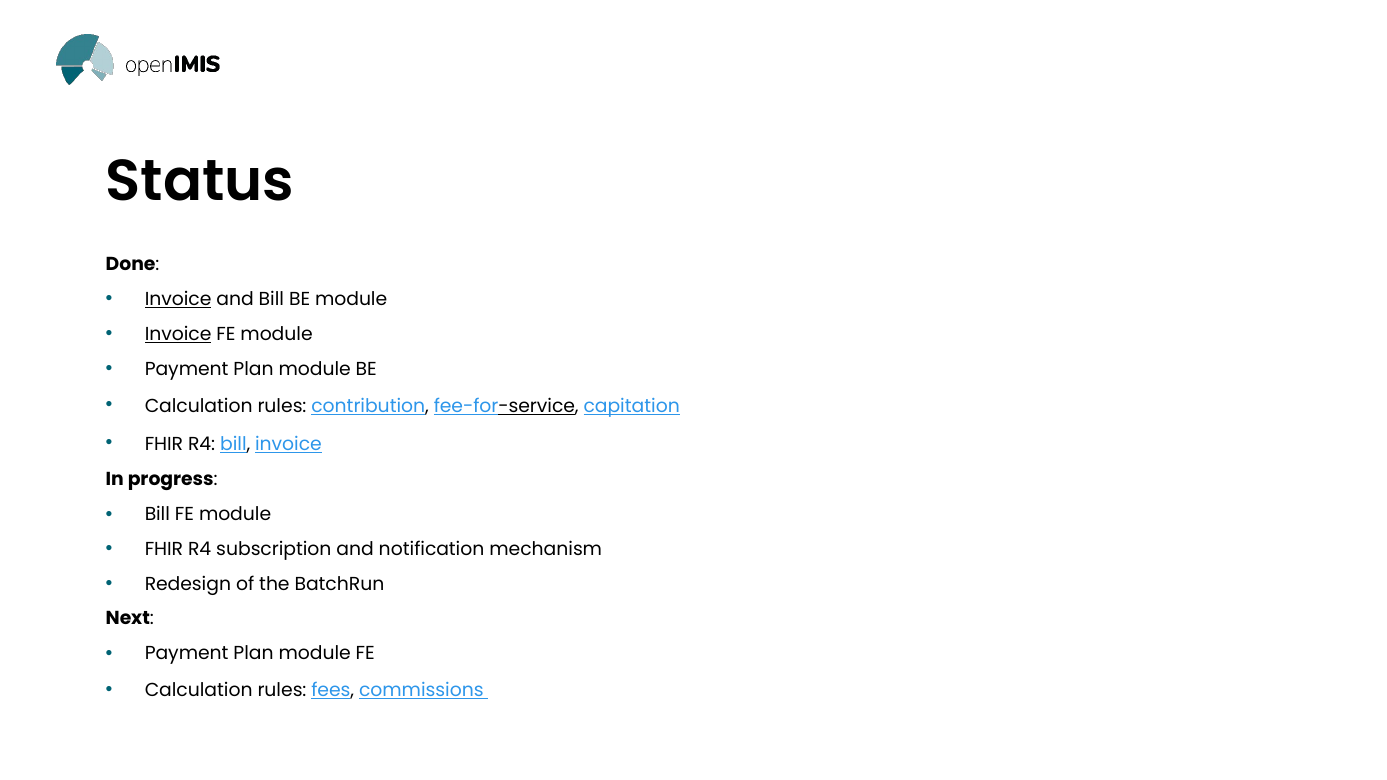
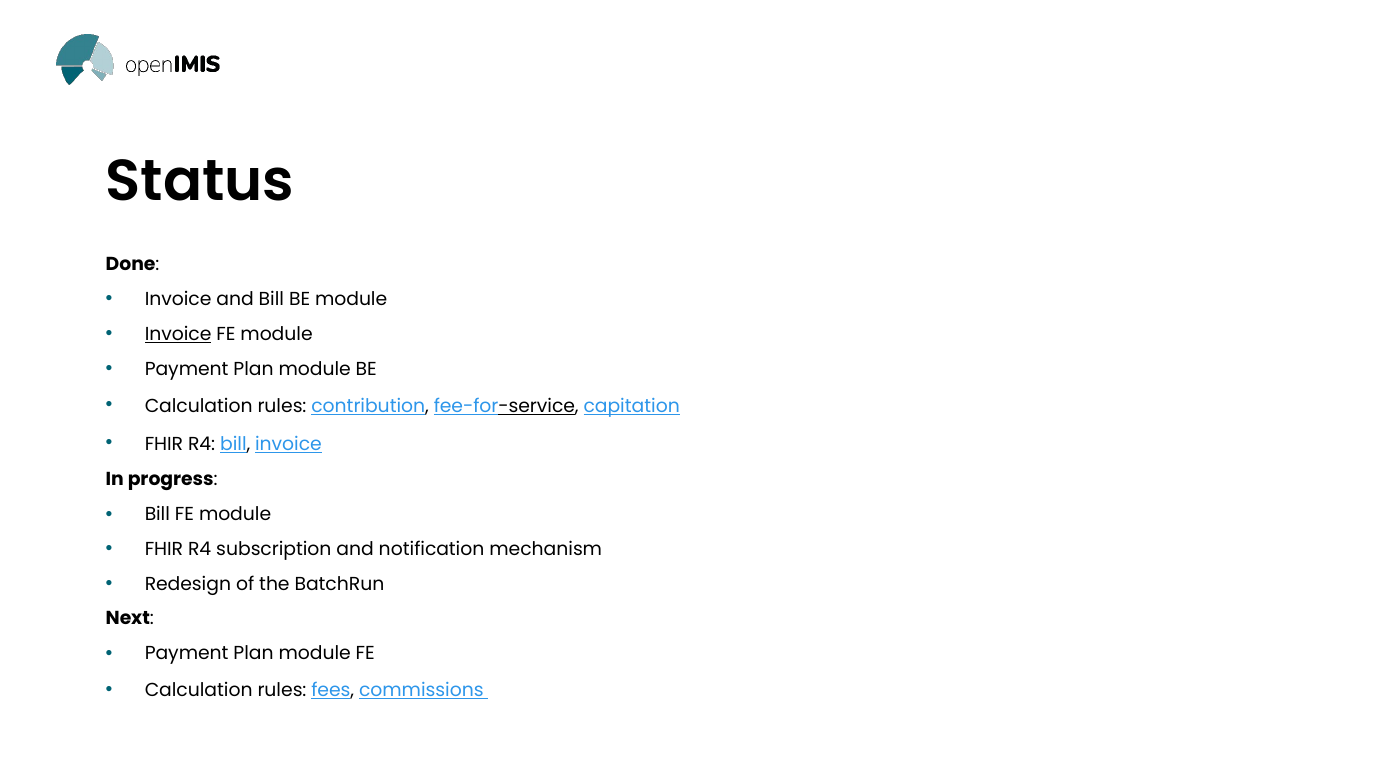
Invoice underline: present -> none (178, 299)
